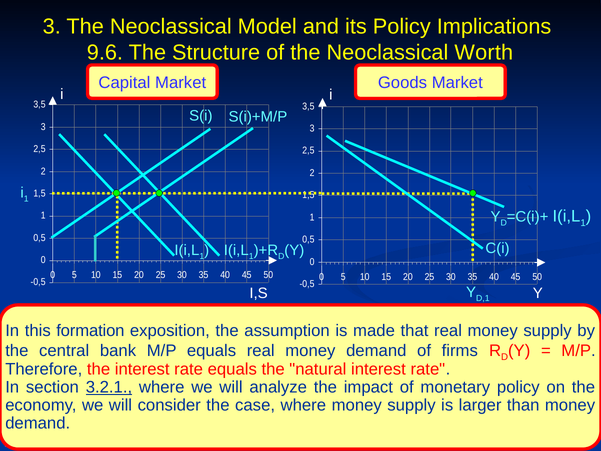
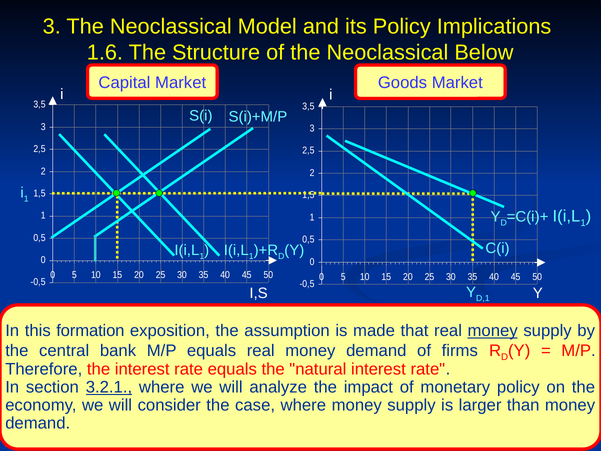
9.6: 9.6 -> 1.6 (105, 53)
Worth: Worth -> Below (484, 53)
money underline: none -> present (493, 330)
